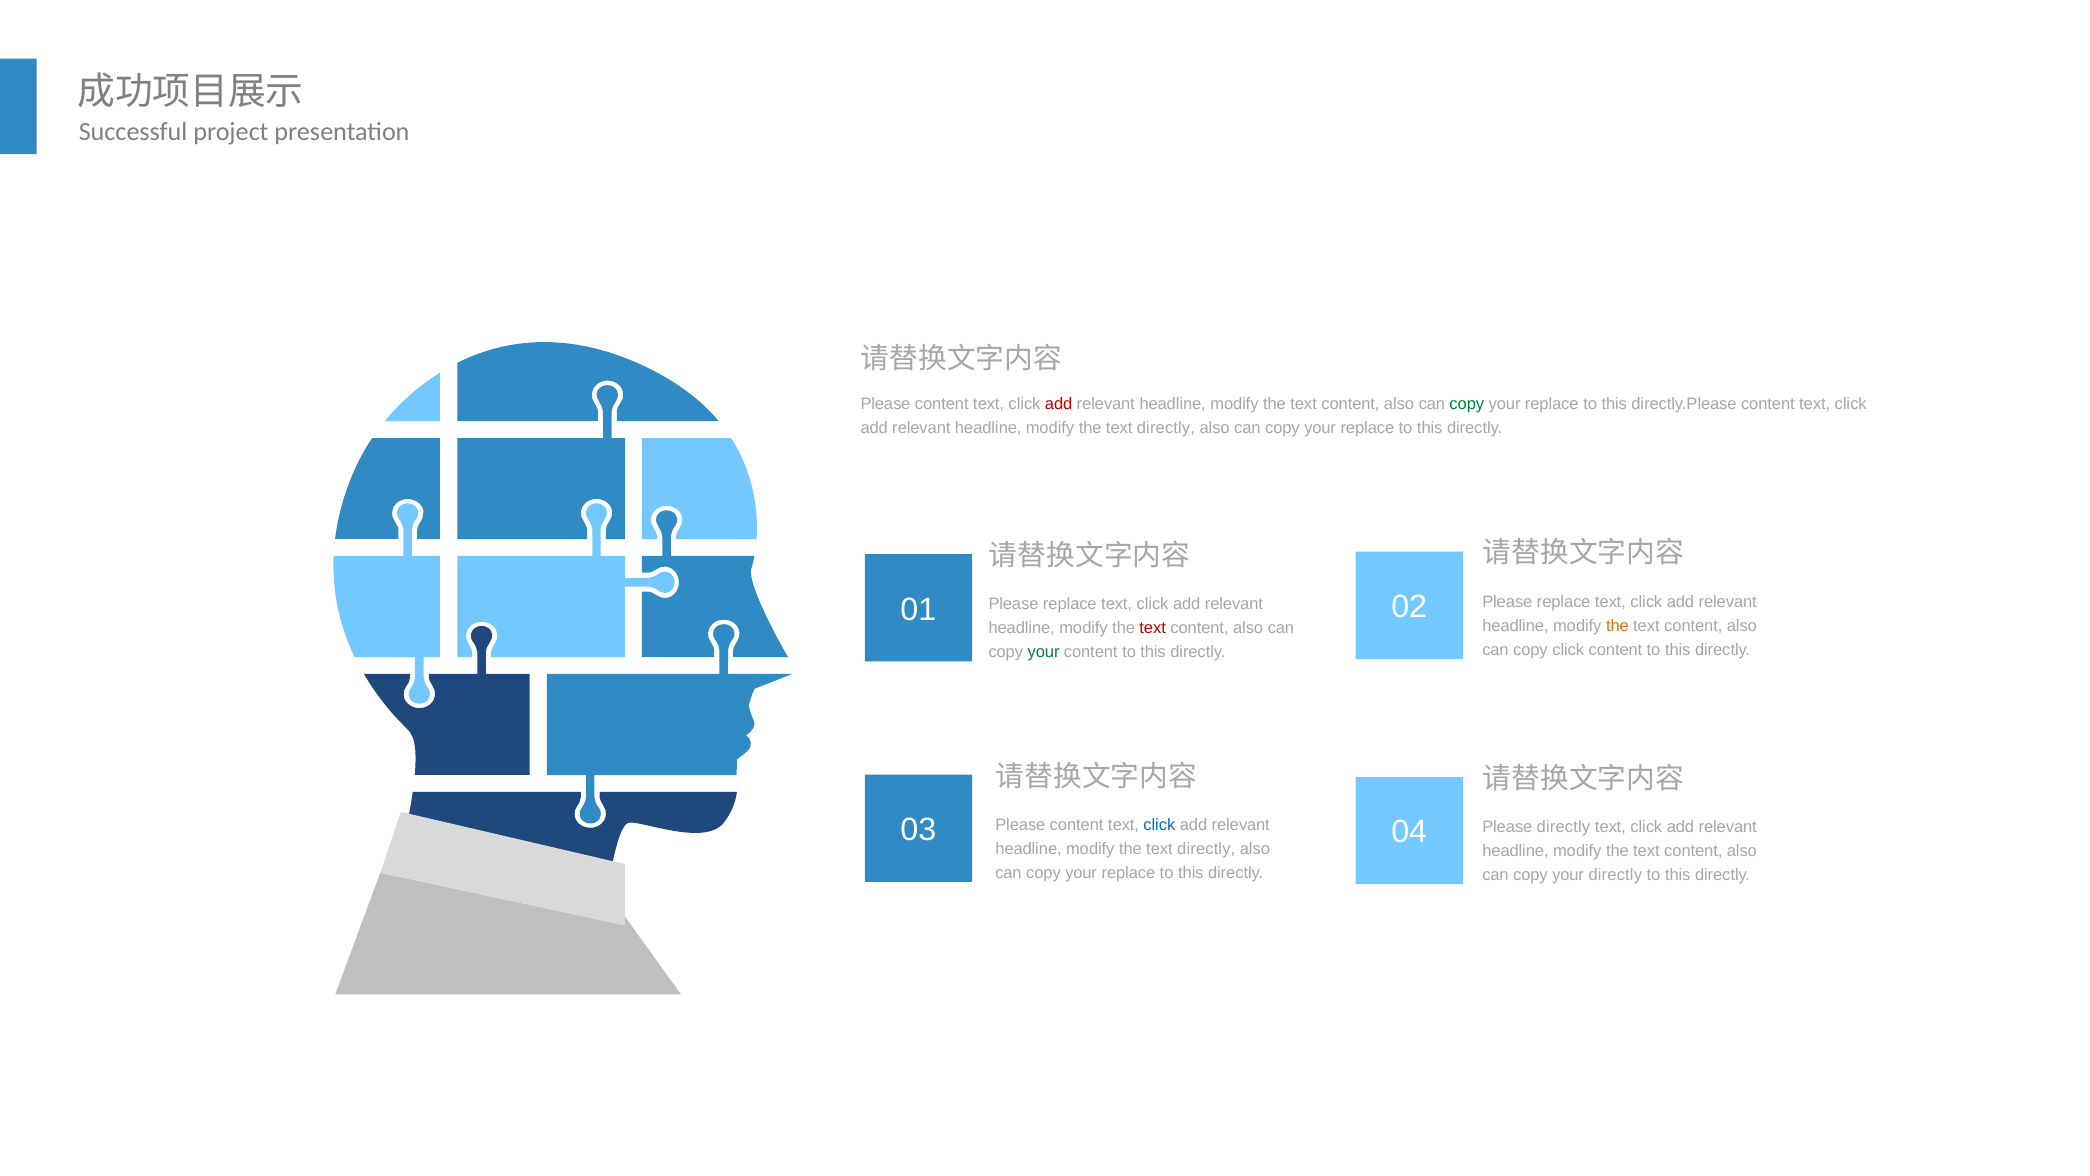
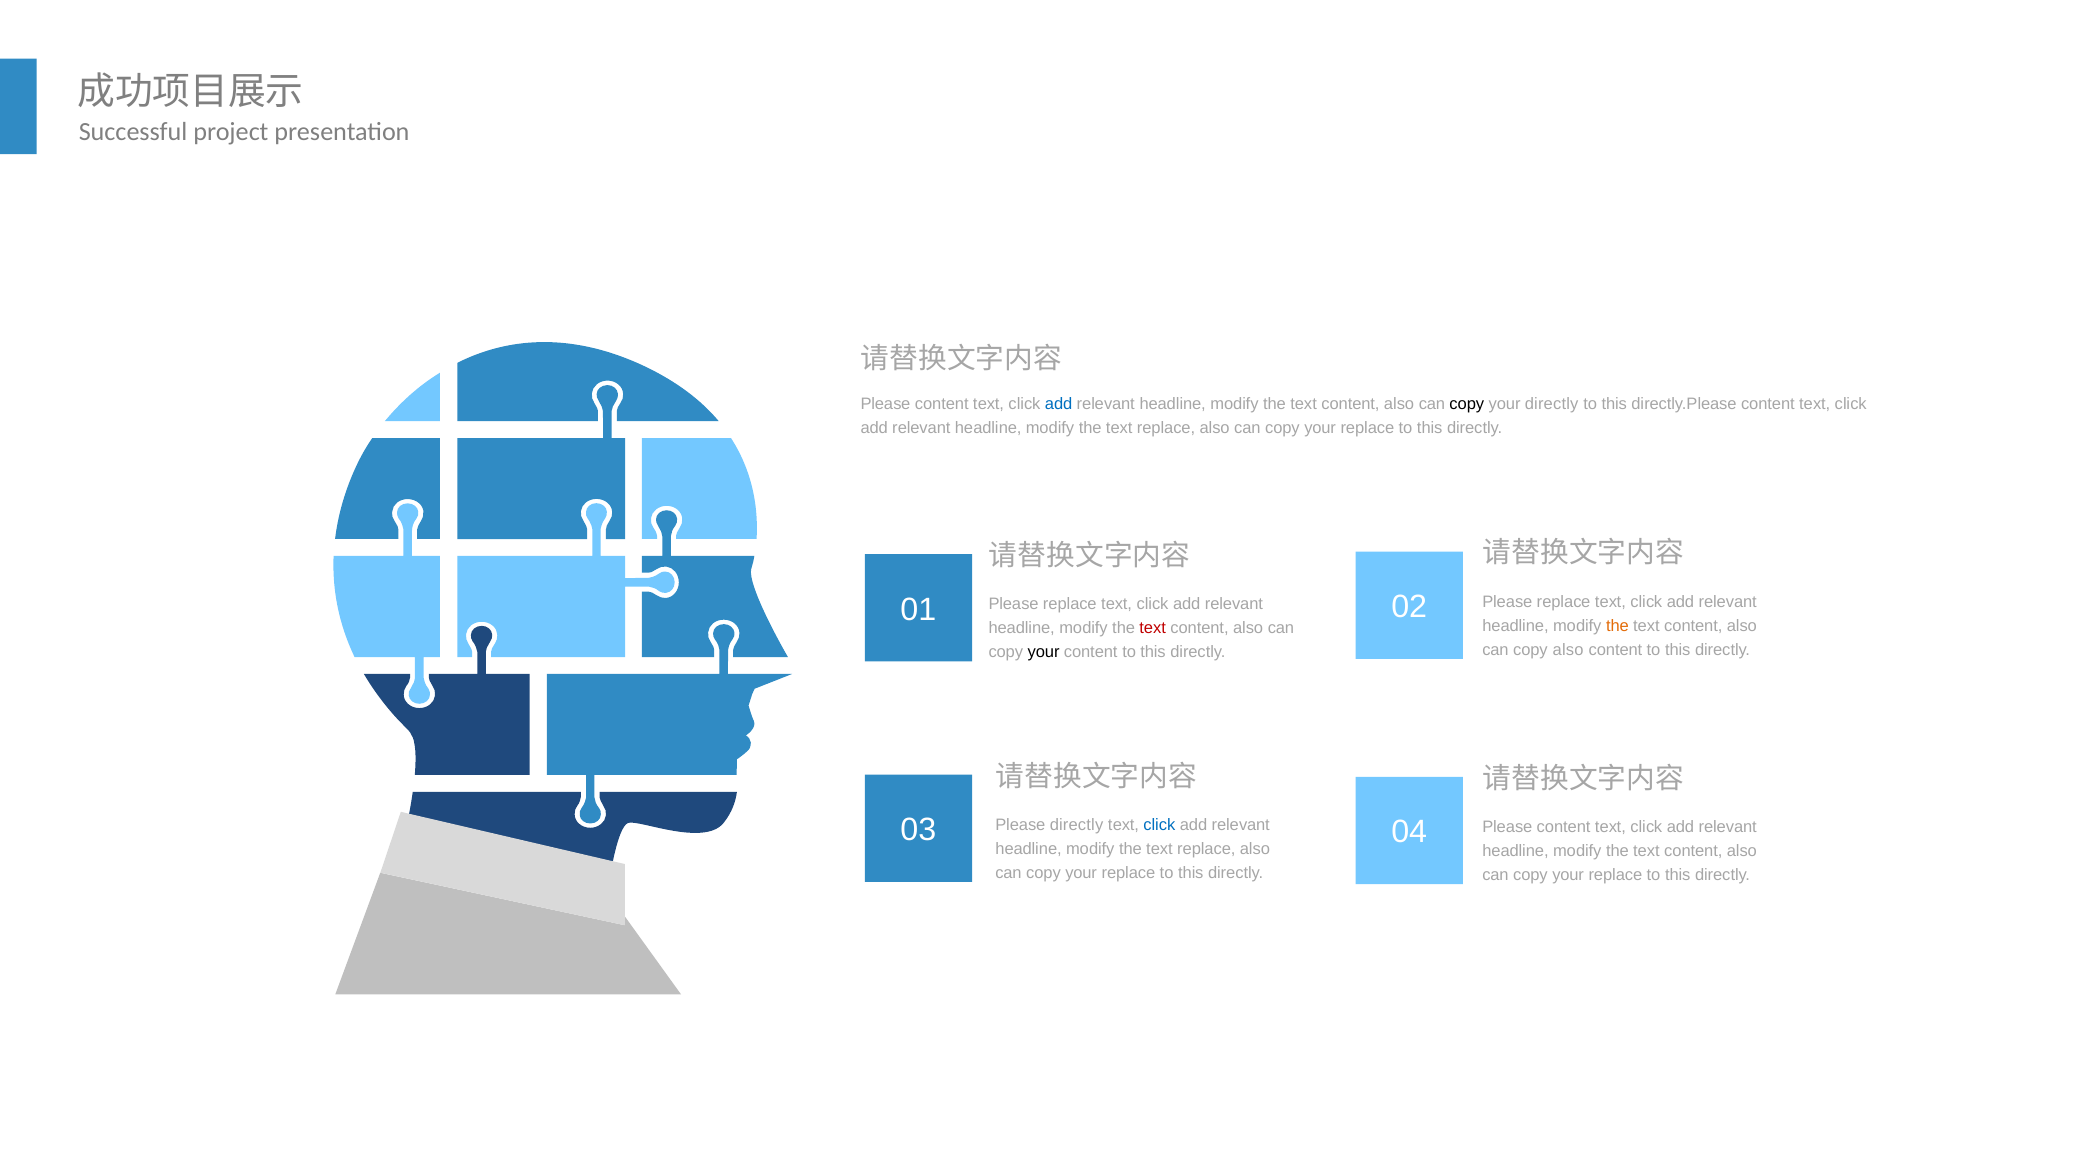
add colour: red -> blue (1059, 404)
copy colour: green -> black (1467, 404)
replace: replace -> directly (1552, 404)
directly: directly -> replace (1166, 428)
copy click: click -> also (1568, 649)
your colour: green -> black (1044, 652)
content: content -> directly (1077, 825)
directly: directly -> content (1564, 827)
directly: directly -> replace (1206, 849)
directly: directly -> replace (1615, 875)
